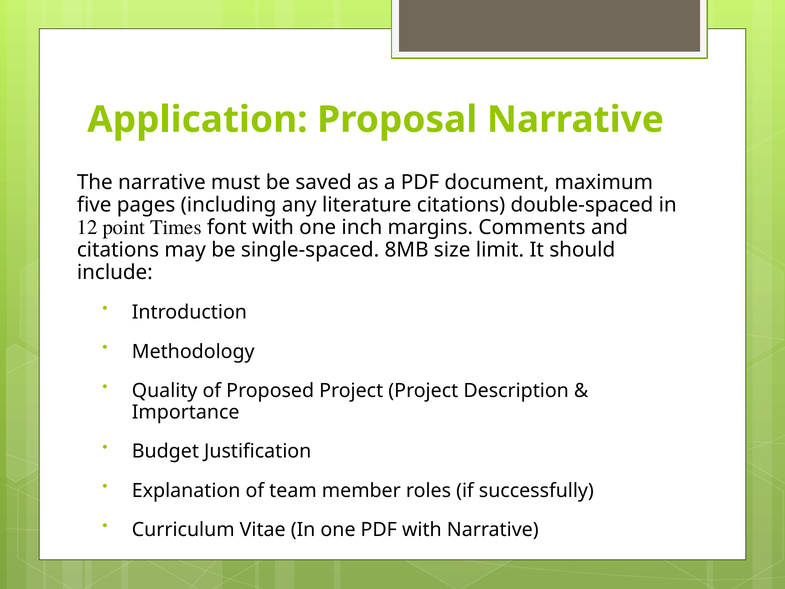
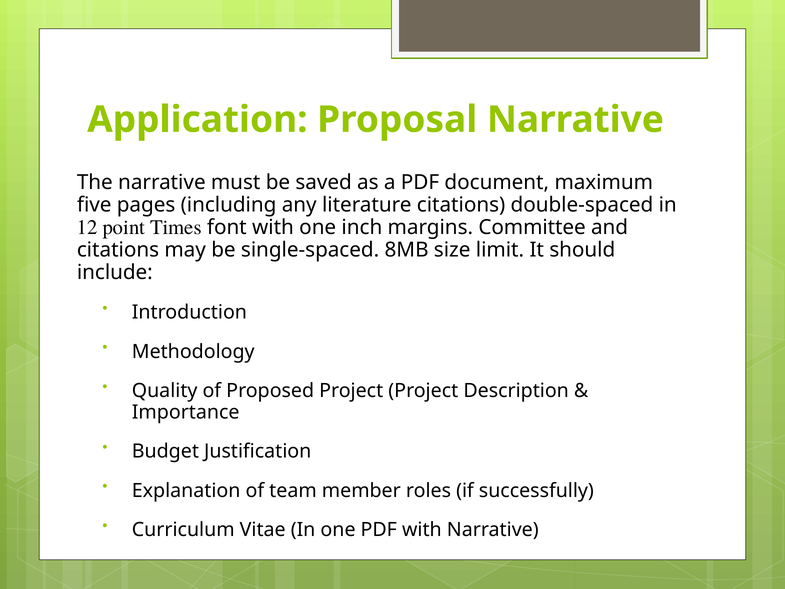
Comments: Comments -> Committee (532, 227)
